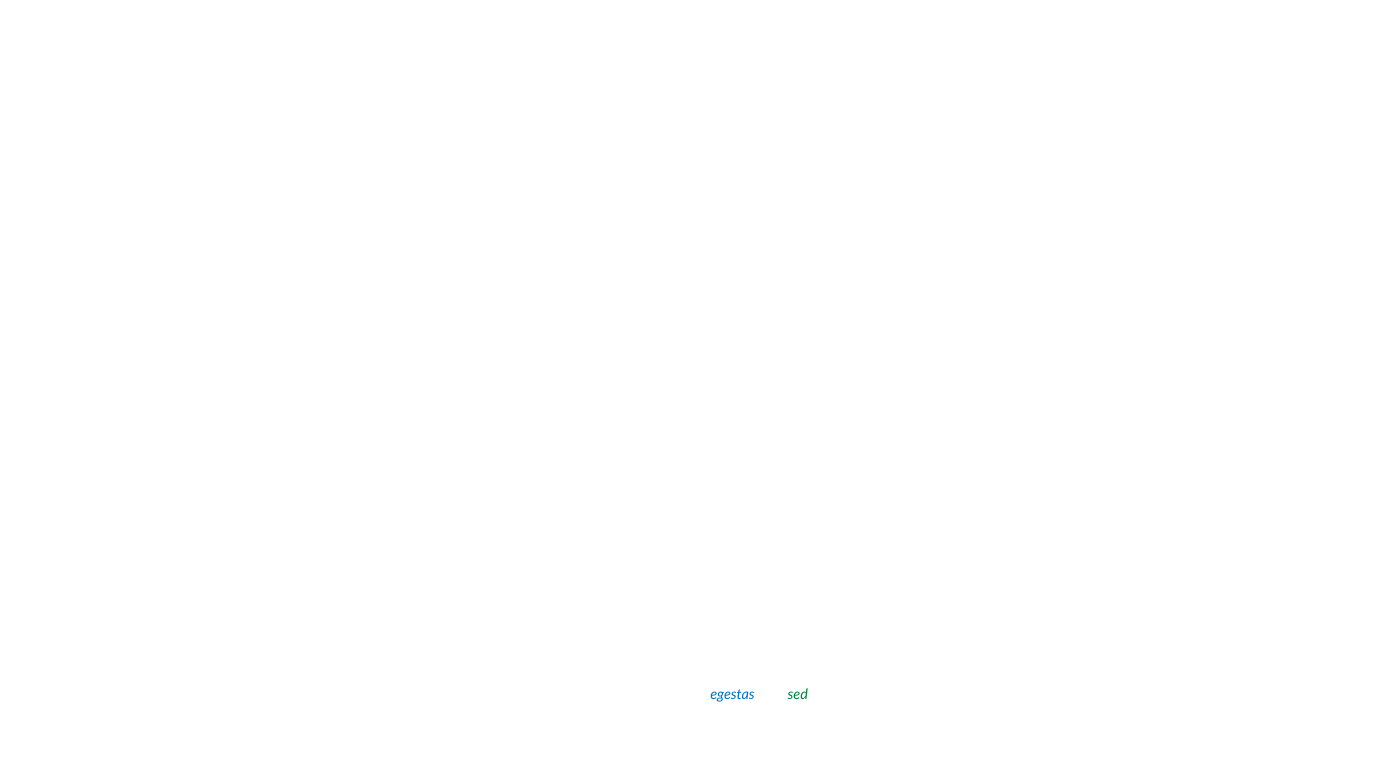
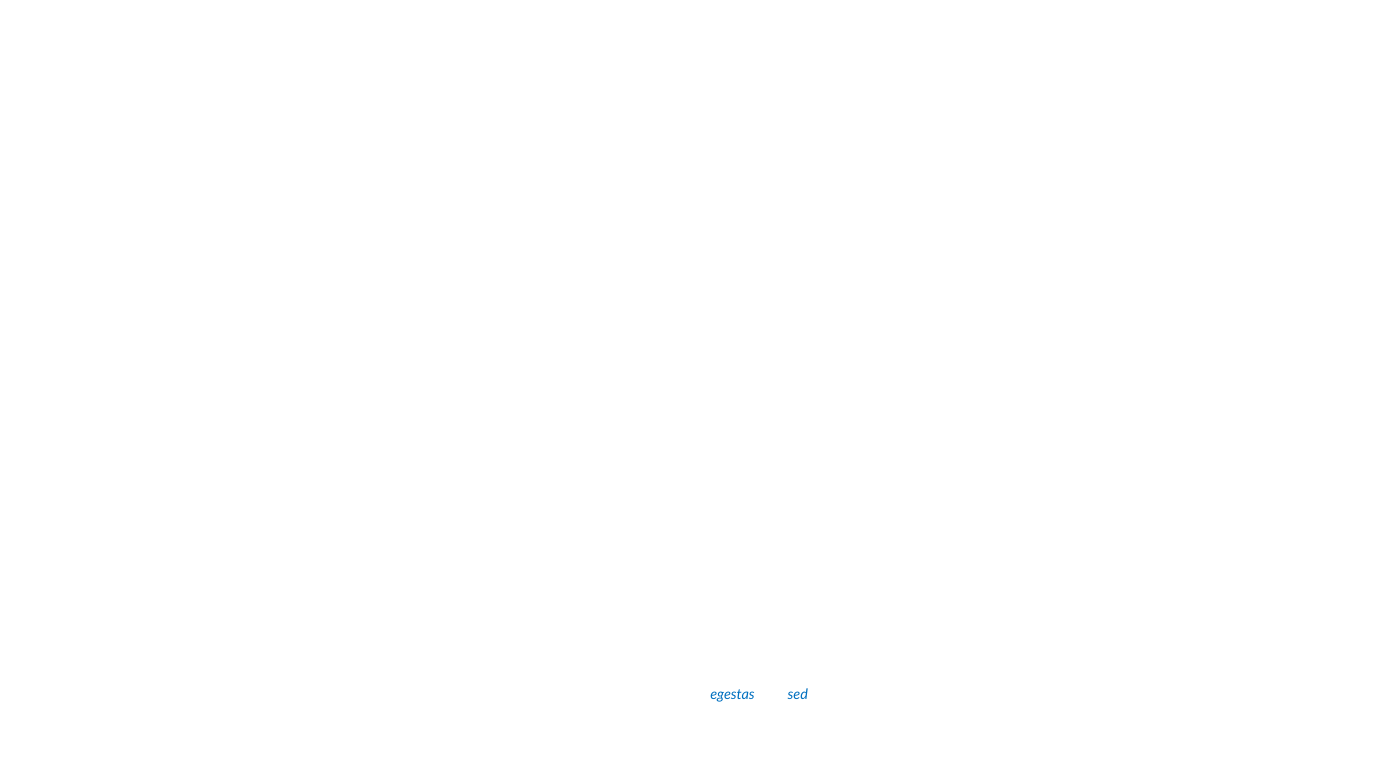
sed colour: green -> blue (798, 695)
